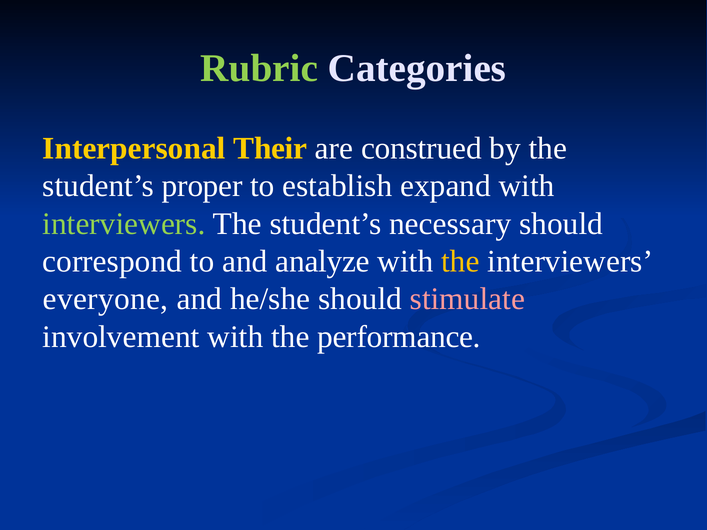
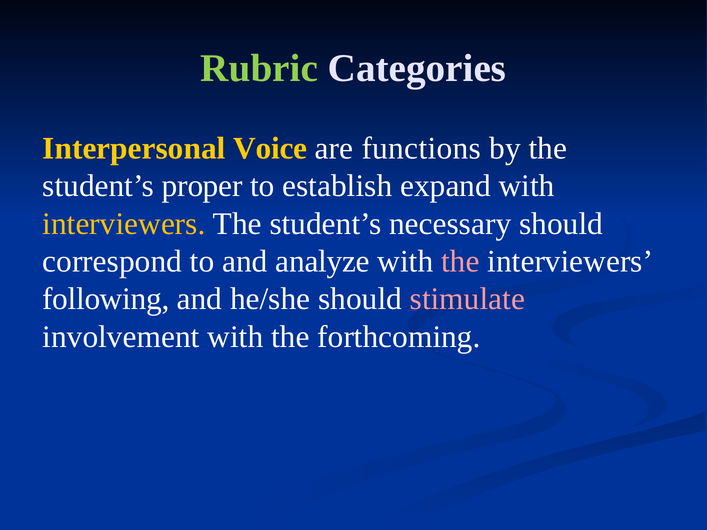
Their: Their -> Voice (270, 148)
construed: construed -> functions (421, 148)
interviewers colour: light green -> yellow (124, 224)
the colour: yellow -> pink (460, 261)
everyone: everyone -> following (106, 299)
performance: performance -> forthcoming (399, 337)
